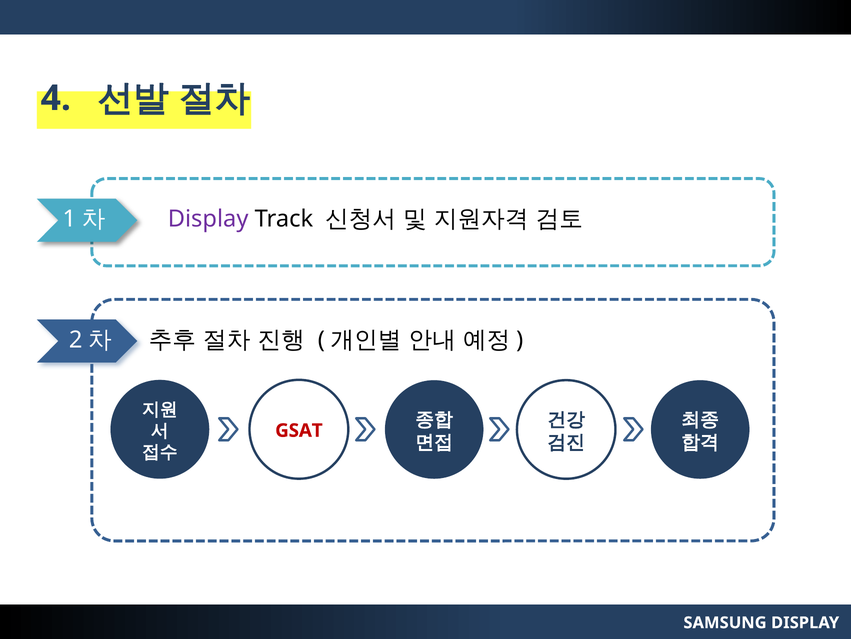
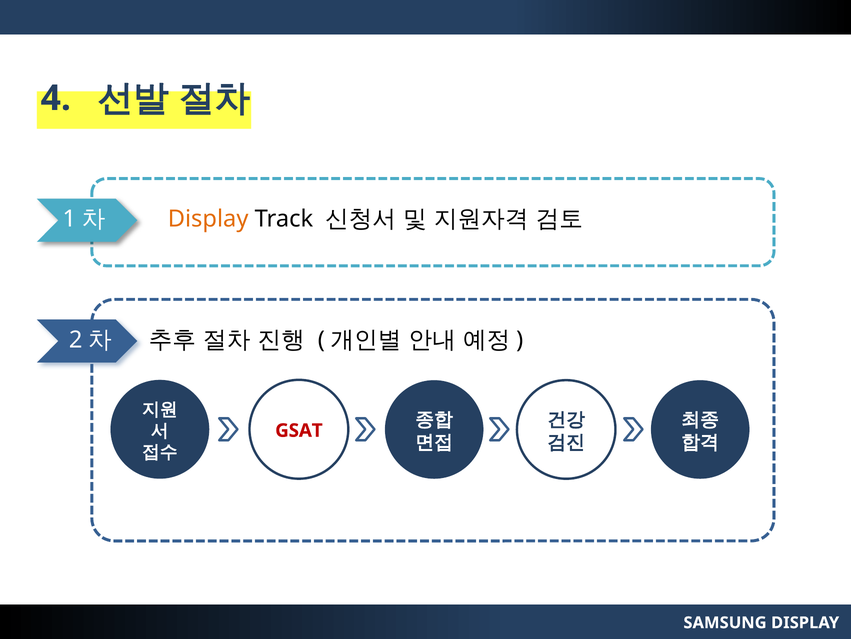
Display colour: purple -> orange (208, 219)
